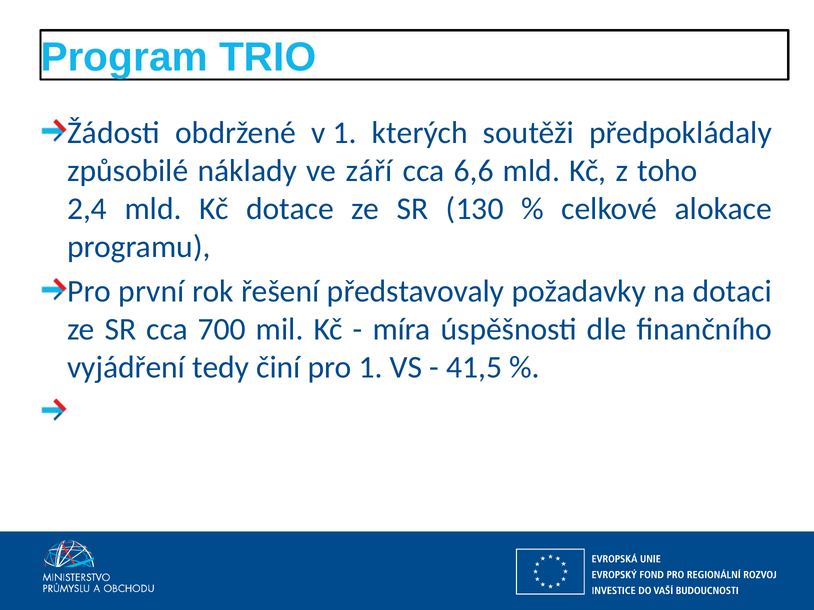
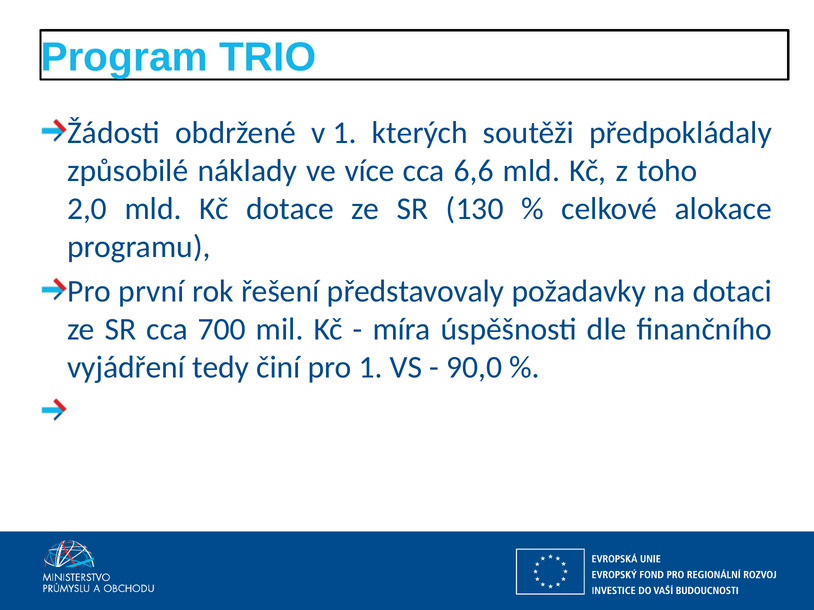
září: září -> více (370, 171)
2,4: 2,4 -> 2,0 (87, 209)
41,5: 41,5 -> 90,0 (474, 368)
